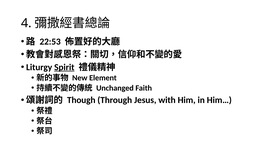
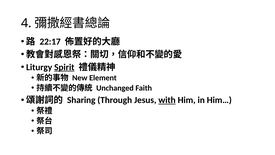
22:53: 22:53 -> 22:17 (50, 41)
Though: Though -> Sharing (81, 100)
with underline: none -> present (167, 100)
